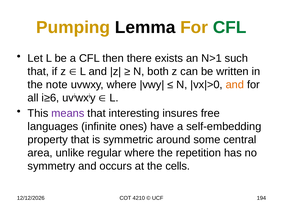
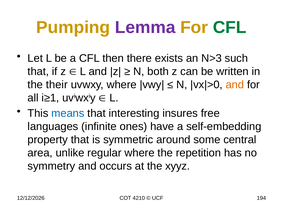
Lemma colour: black -> purple (145, 27)
N>1: N>1 -> N>3 (212, 58)
note: note -> their (57, 85)
i≥6: i≥6 -> i≥1 (50, 98)
means colour: purple -> blue (68, 113)
cells: cells -> xyyz (178, 166)
